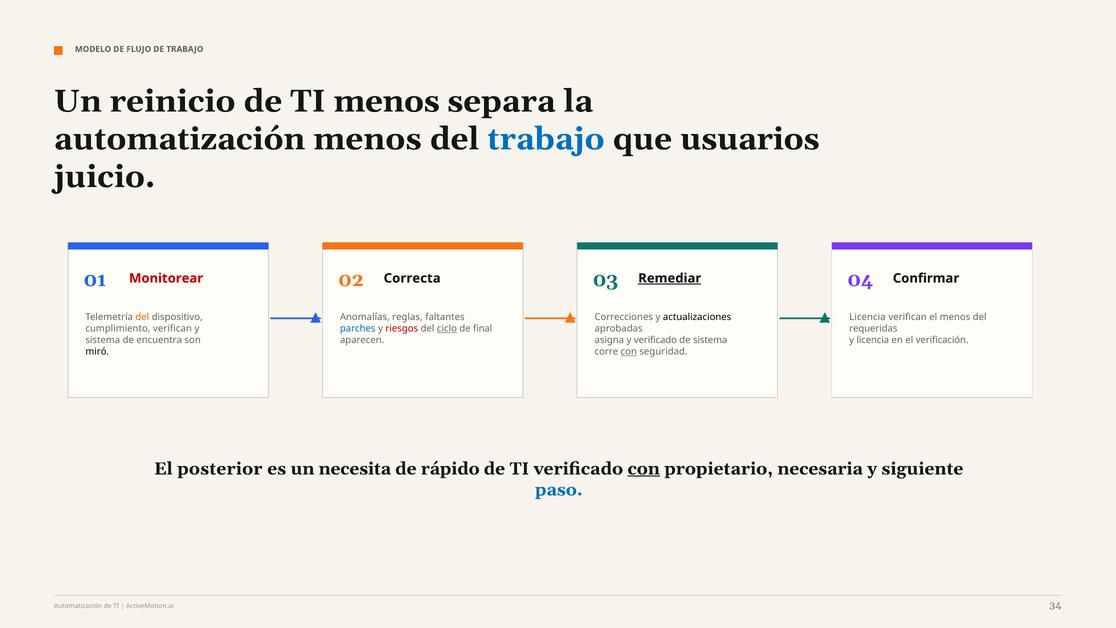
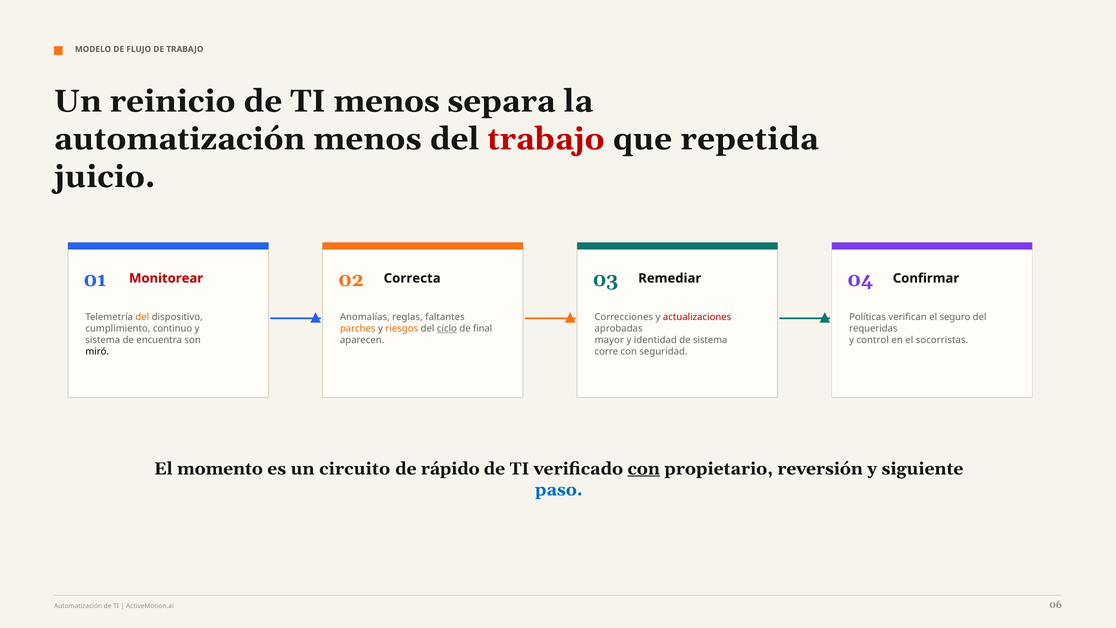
trabajo colour: blue -> red (546, 139)
usuarios: usuarios -> repetida (750, 139)
Remediar underline: present -> none (670, 278)
actualizaciones colour: black -> red (697, 317)
Licencia: Licencia -> Políticas (868, 317)
el menos: menos -> seguro (955, 317)
cumplimiento verifican: verifican -> continuo (173, 328)
parches colour: blue -> orange (358, 328)
riesgos colour: red -> orange (402, 328)
asigna: asigna -> mayor (609, 340)
y verificado: verificado -> identidad (655, 340)
y licencia: licencia -> control (873, 340)
verificación: verificación -> socorristas (942, 340)
con underline: present -> none (629, 351)
posterior: posterior -> momento (220, 469)
necesita: necesita -> circuito (355, 469)
necesaria: necesaria -> reversión (820, 469)
34: 34 -> 06 (1056, 605)
